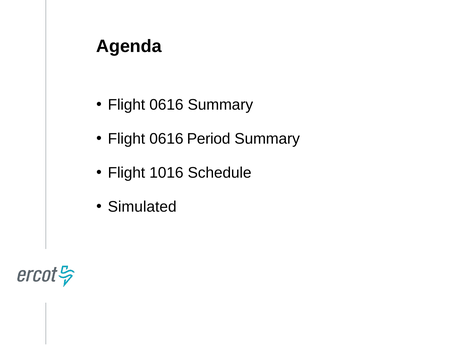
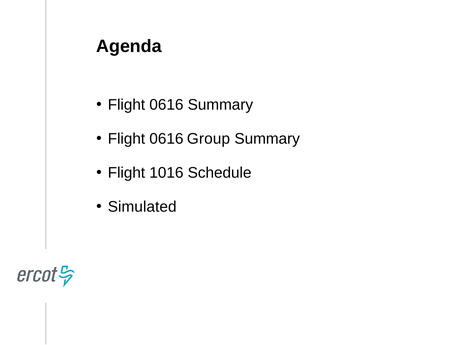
Period: Period -> Group (208, 139)
